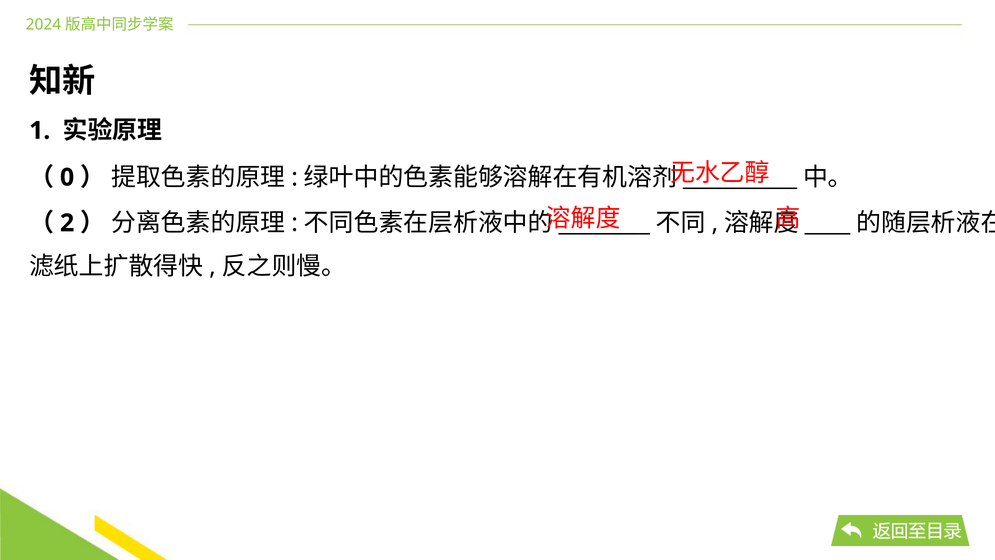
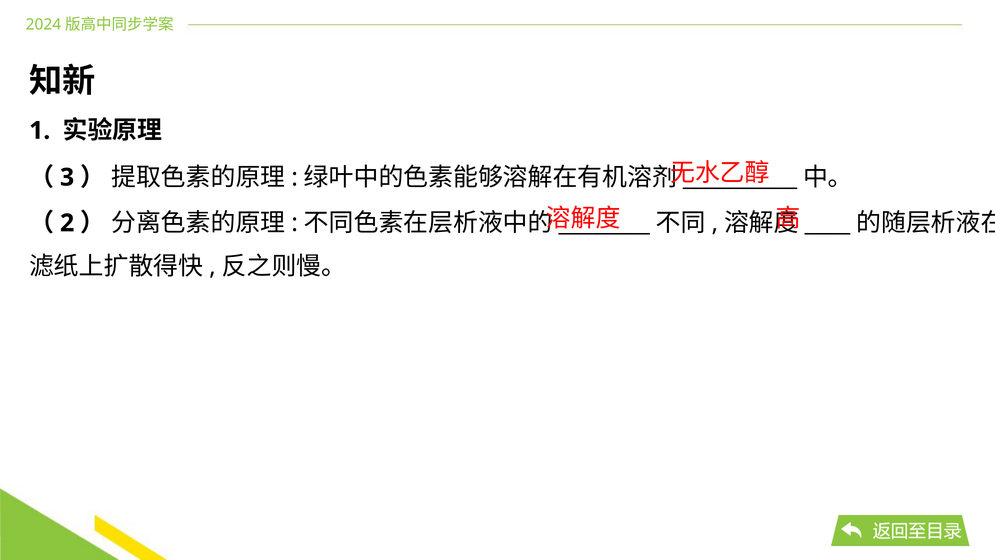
0: 0 -> 3 (67, 177)
